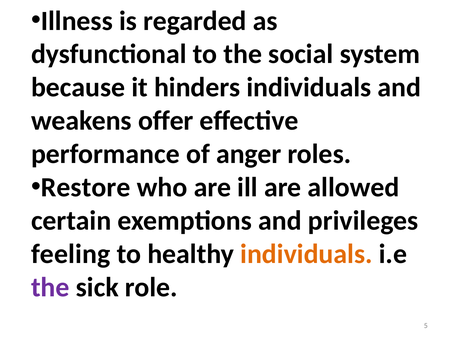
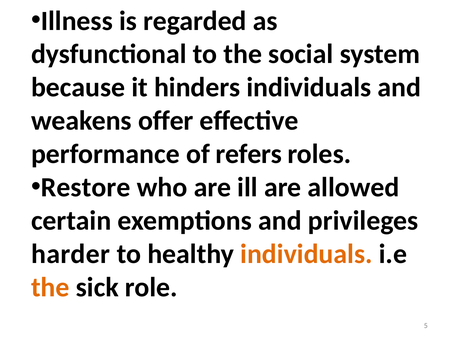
anger: anger -> refers (249, 154)
feeling: feeling -> harder (71, 254)
the colour: purple -> orange (50, 288)
